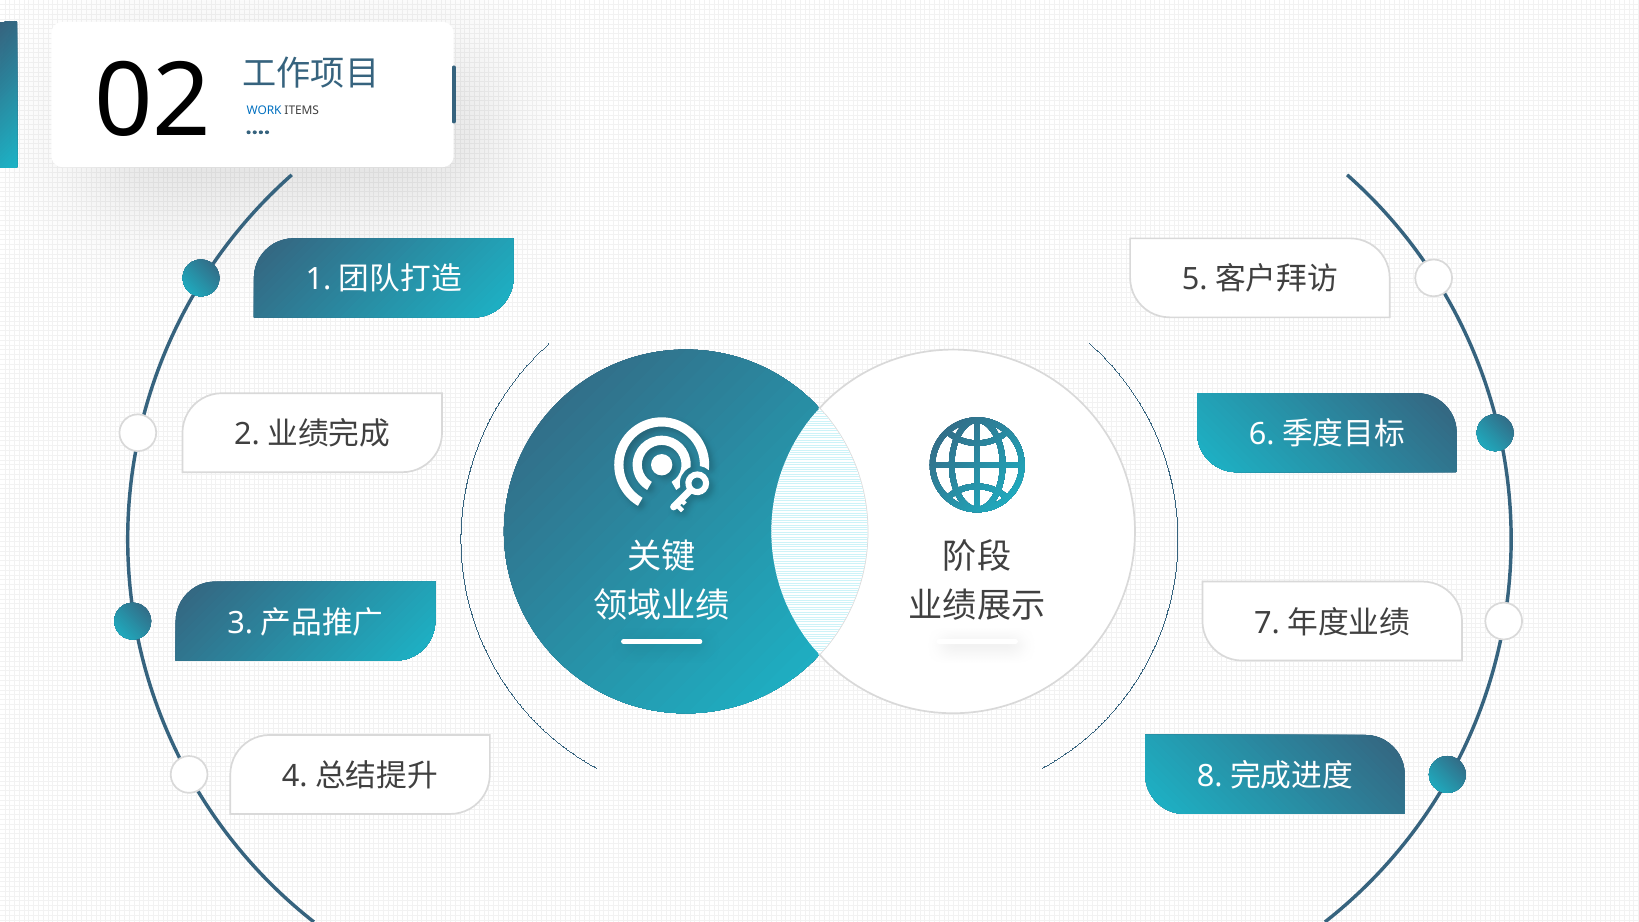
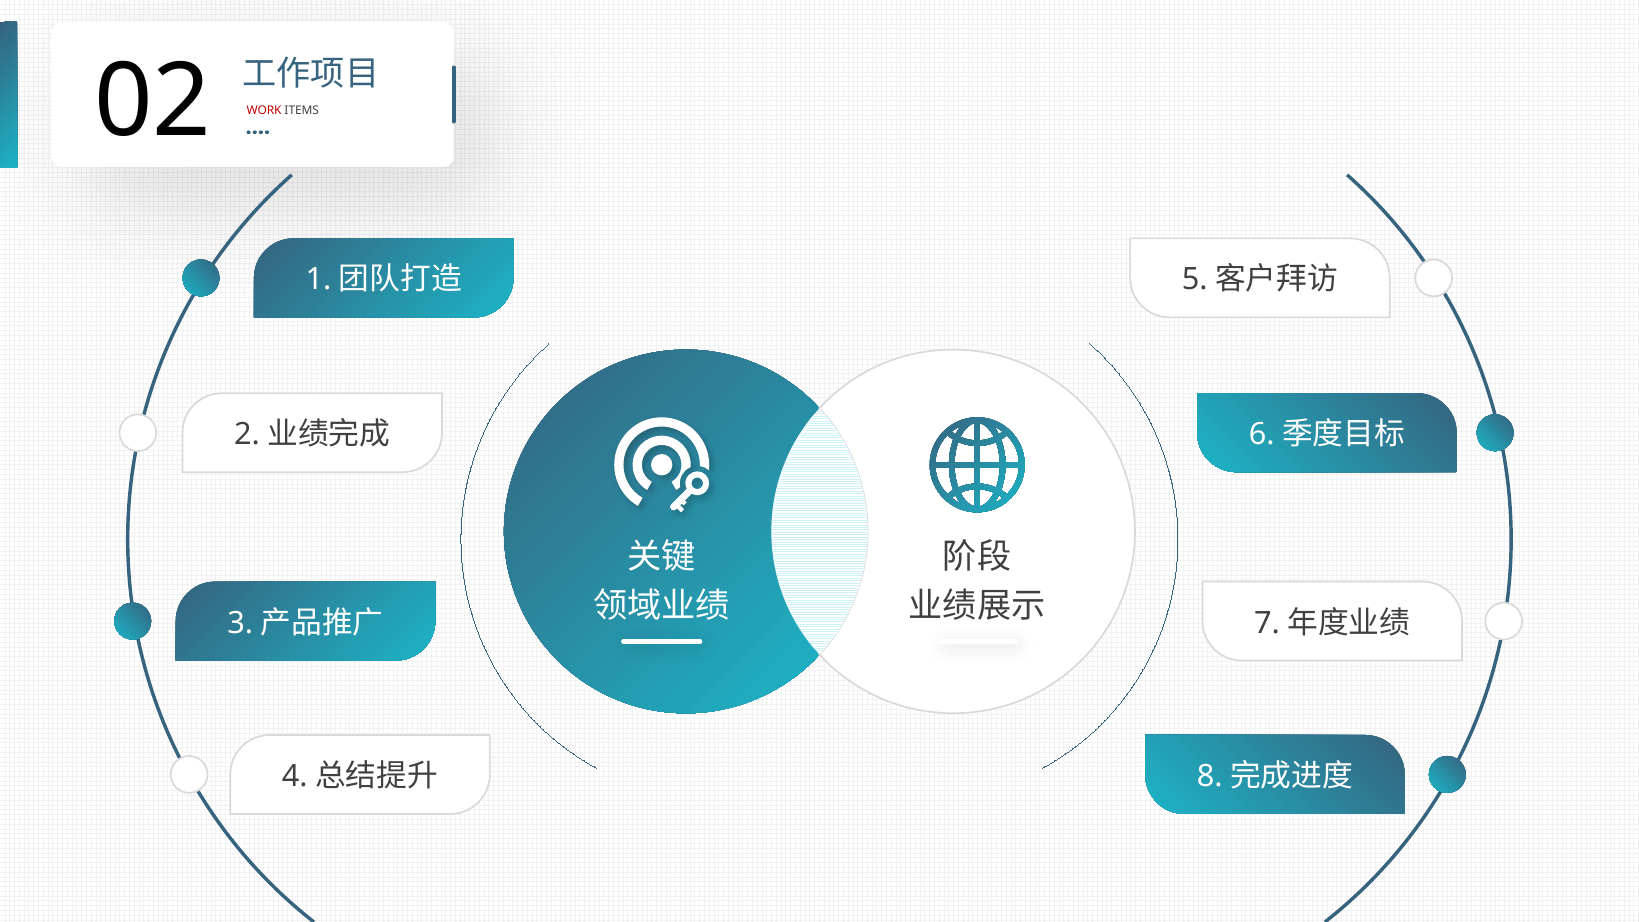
WORK colour: blue -> red (264, 111)
